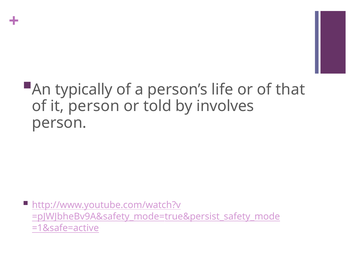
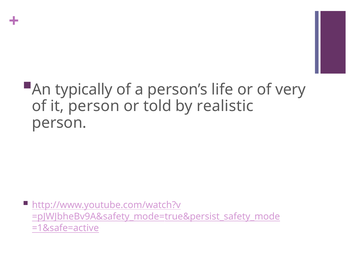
that: that -> very (291, 89)
involves: involves -> realistic (225, 106)
